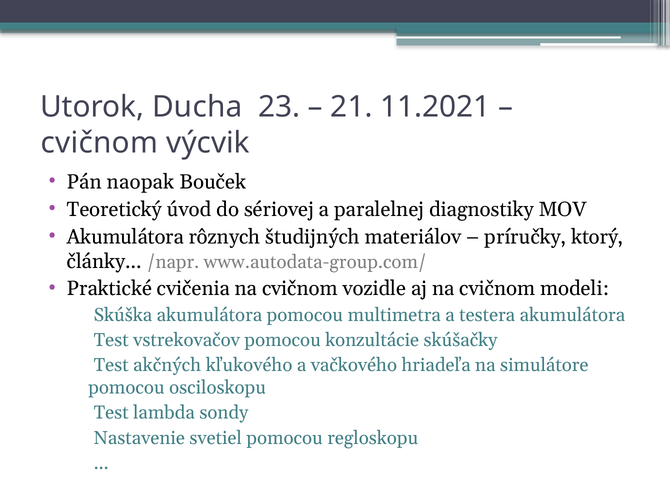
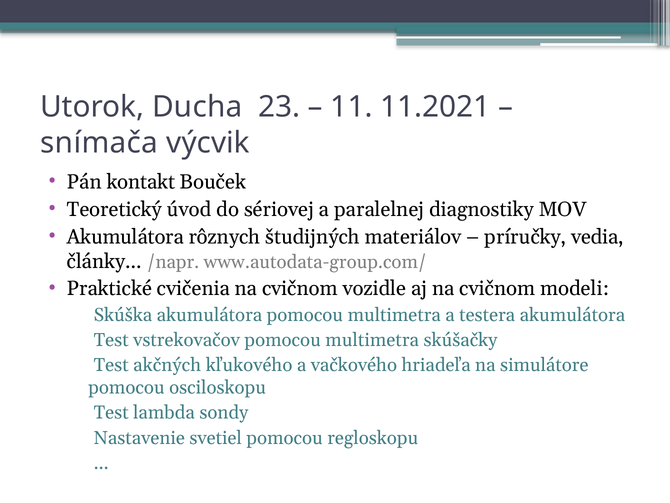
21: 21 -> 11 (352, 107)
cvičnom: cvičnom -> snímača (99, 143)
naopak: naopak -> kontakt (141, 182)
ktorý: ktorý -> vedia (597, 237)
vstrekovačov pomocou konzultácie: konzultácie -> multimetra (372, 340)
